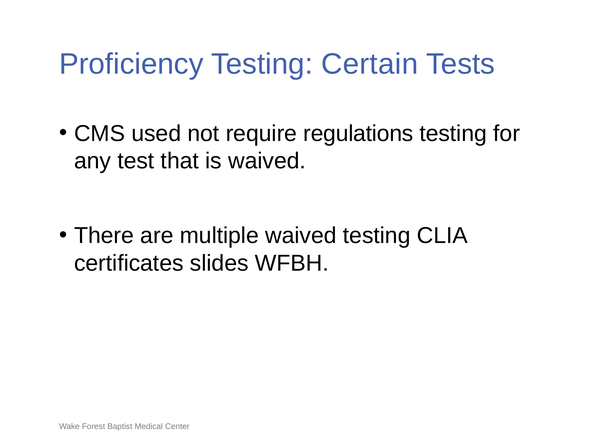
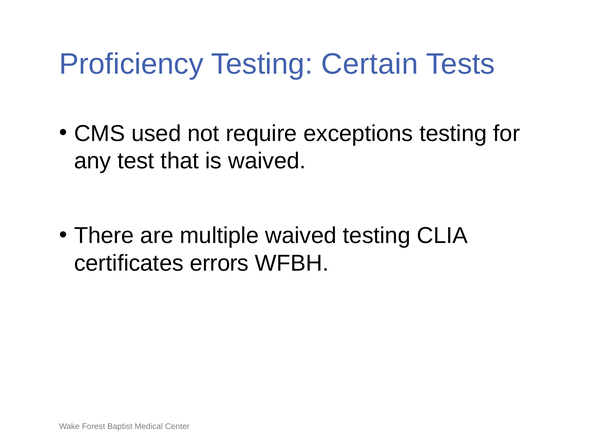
regulations: regulations -> exceptions (358, 134)
slides: slides -> errors (219, 263)
